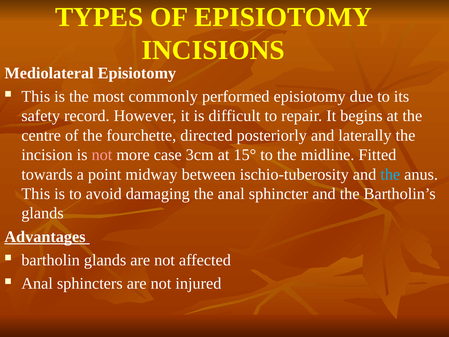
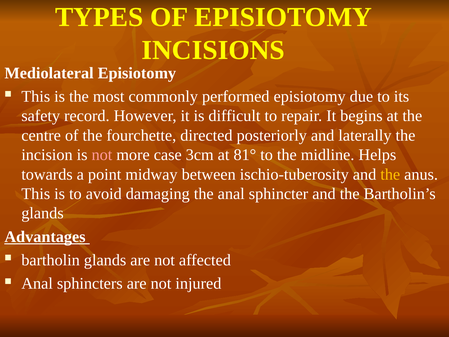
15°: 15° -> 81° (245, 155)
Fitted: Fitted -> Helps (377, 155)
the colour: light blue -> yellow (390, 174)
